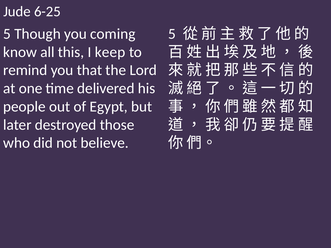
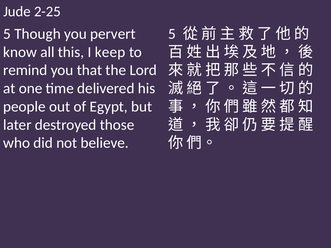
6-25: 6-25 -> 2-25 (47, 11)
coming: coming -> pervert (113, 34)
